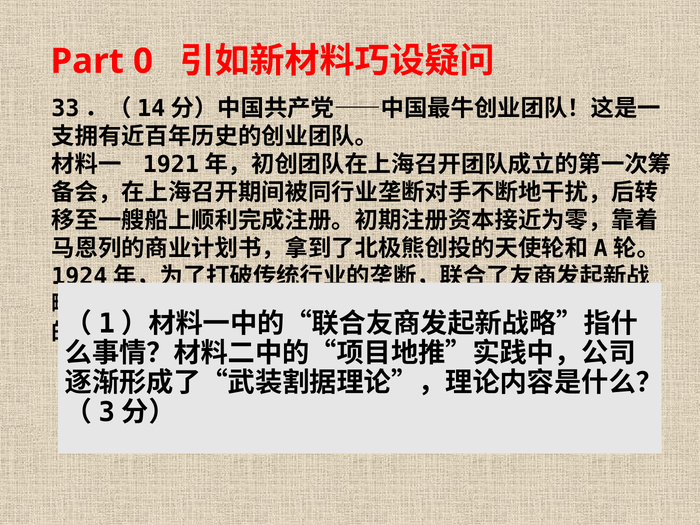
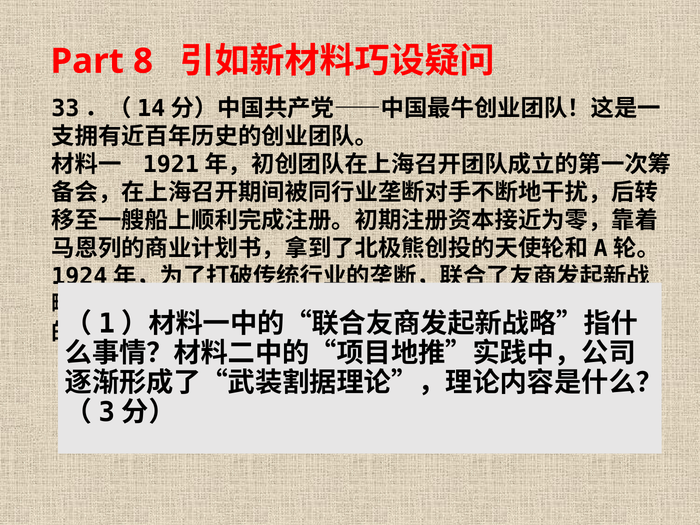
0: 0 -> 8 (143, 61)
